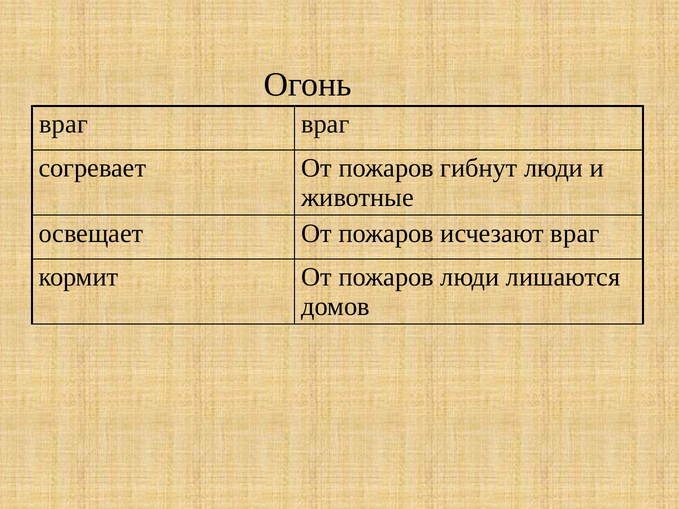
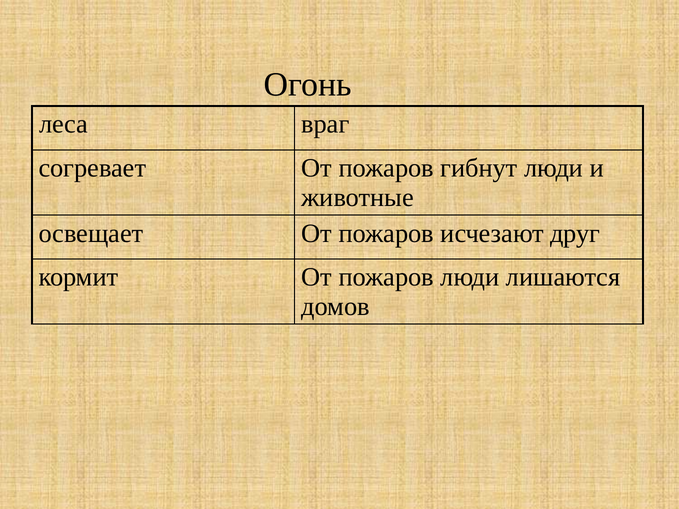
враг: враг -> леса (64, 124)
исчезают враг: враг -> друг (575, 233)
